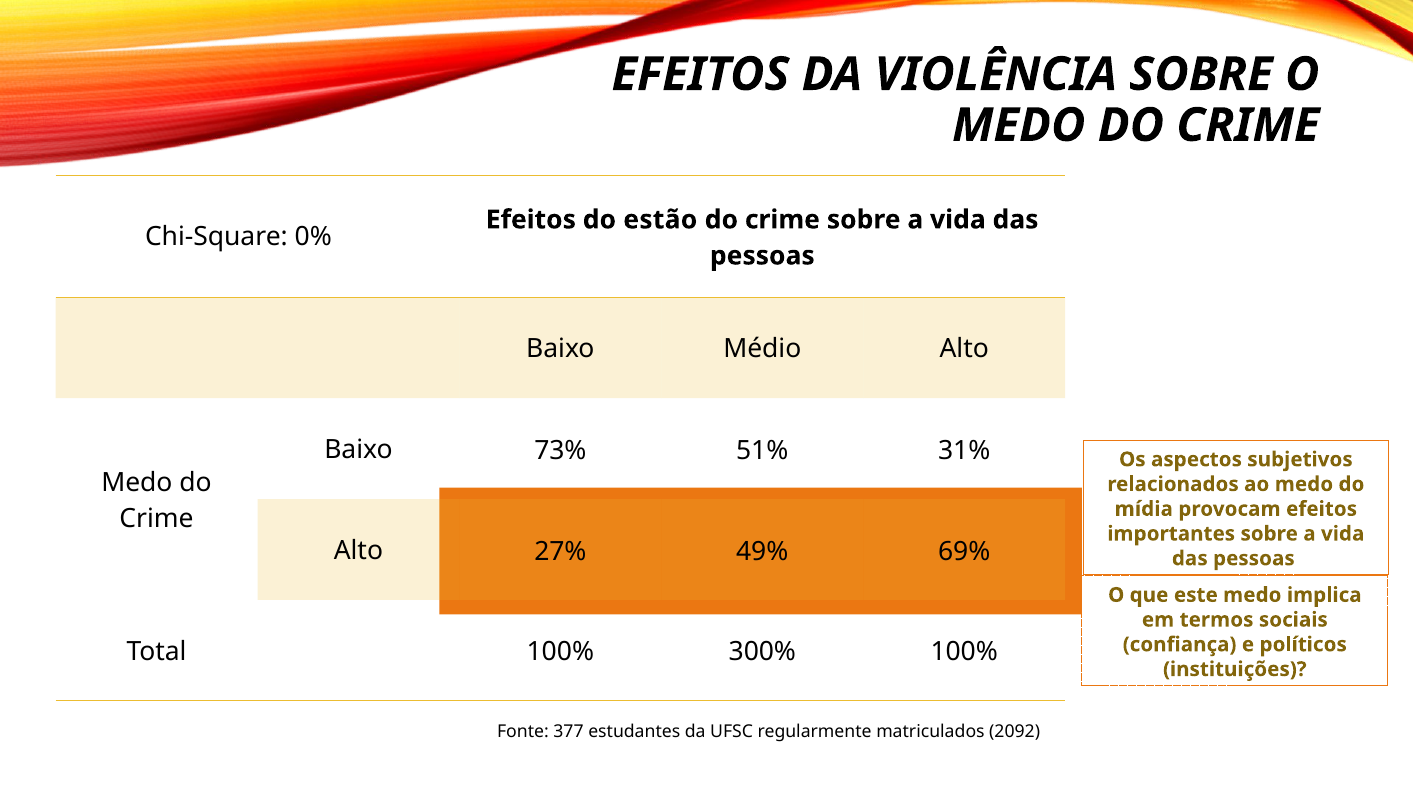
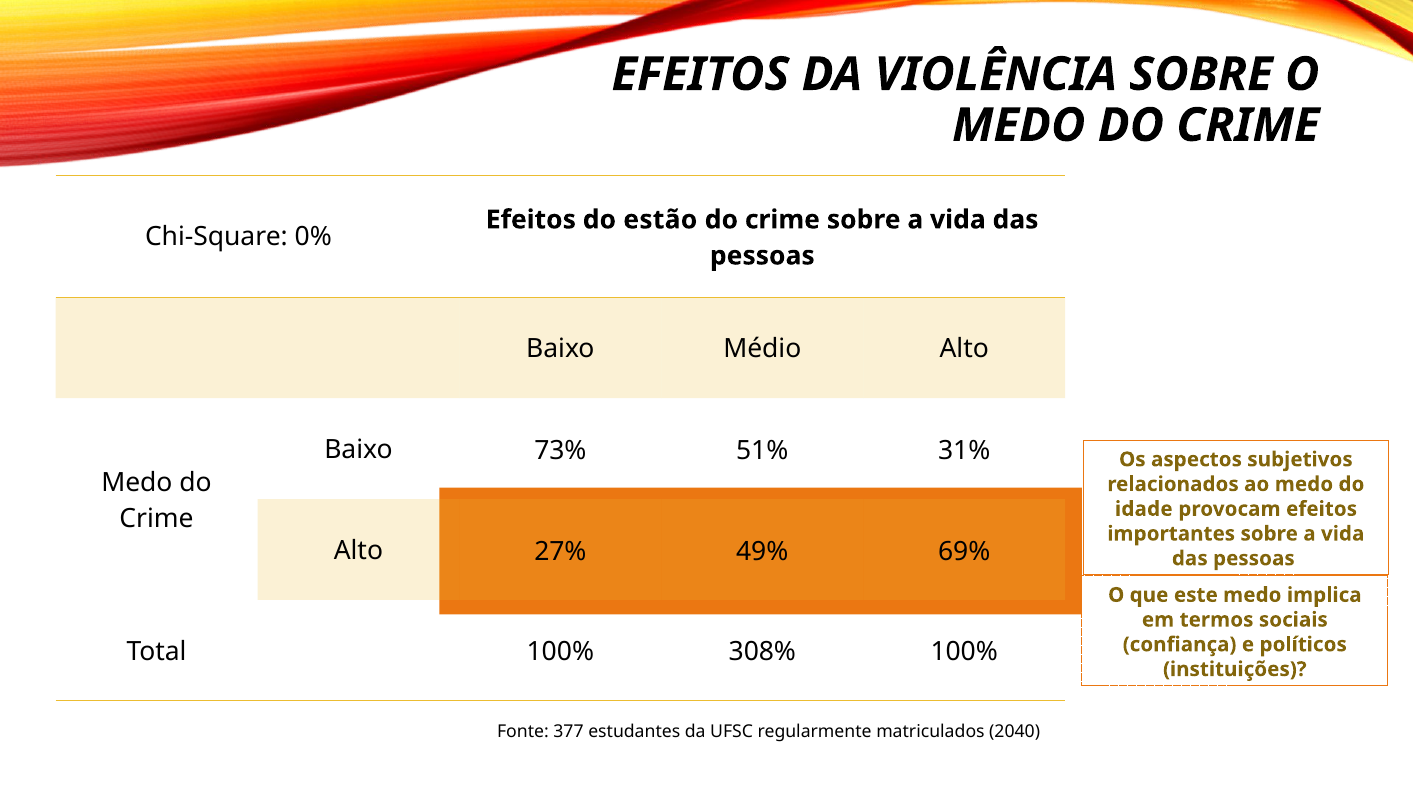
mídia: mídia -> idade (1144, 509)
300%: 300% -> 308% (762, 652)
2092: 2092 -> 2040 (1015, 731)
